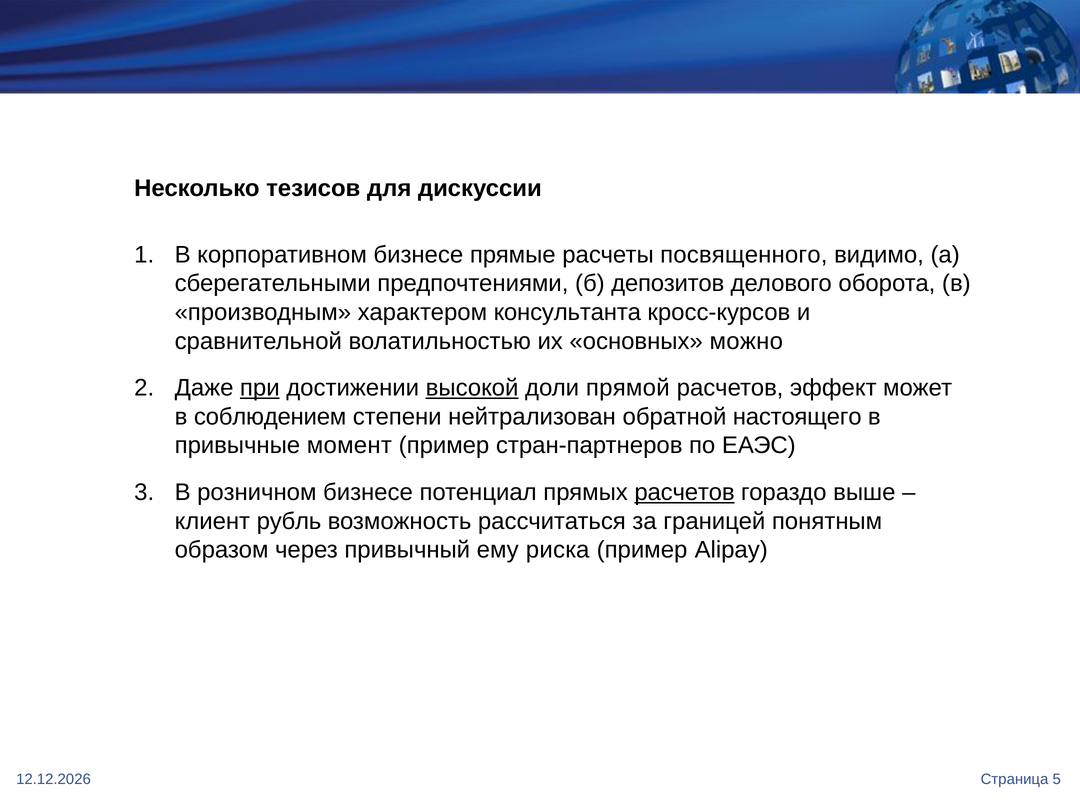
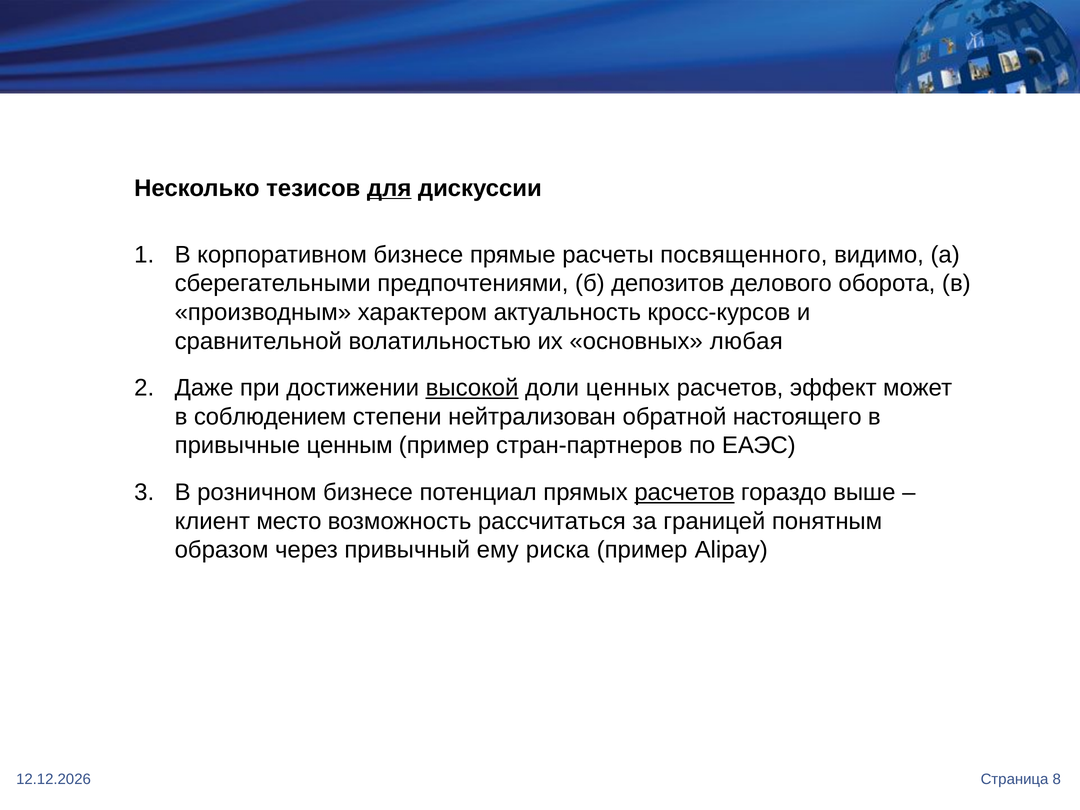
для underline: none -> present (389, 188)
консультанта: консультанта -> актуальность (567, 312)
можно: можно -> любая (746, 341)
при underline: present -> none (260, 388)
прямой: прямой -> ценных (628, 388)
момент: момент -> ценным (350, 446)
рубль: рубль -> место (289, 521)
5: 5 -> 8 (1057, 779)
